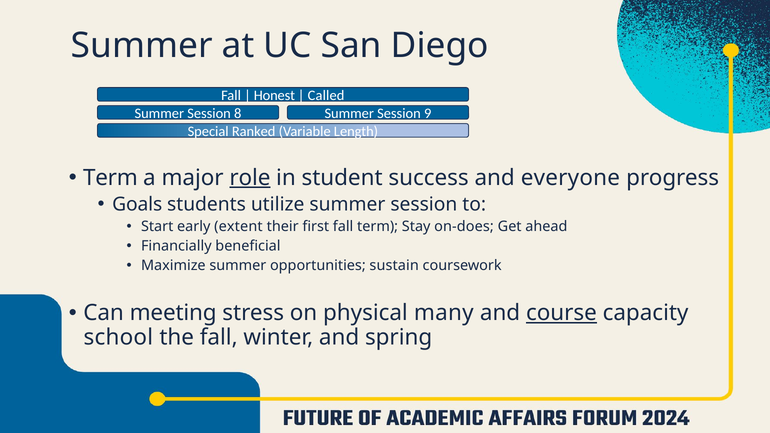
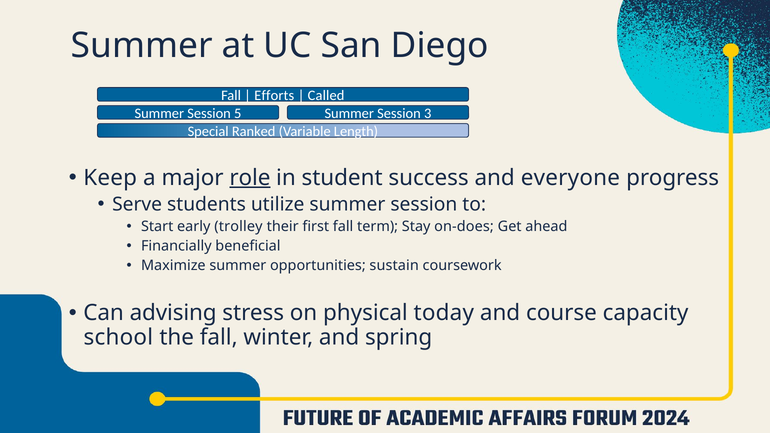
Honest: Honest -> Efforts (274, 95)
8: 8 -> 5 (238, 113)
9: 9 -> 3 (428, 113)
Term: Term -> Keep (110, 178)
Goals: Goals -> Serve (137, 204)
extent: extent -> trolley (238, 226)
meeting: meeting -> advising (173, 313)
many: many -> today (444, 313)
course underline: present -> none (561, 313)
